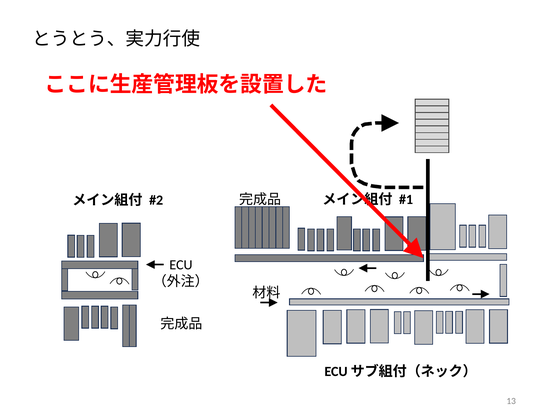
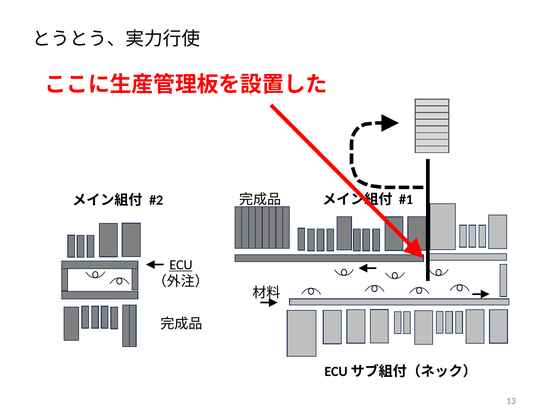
ECU underline: none -> present (181, 265)
